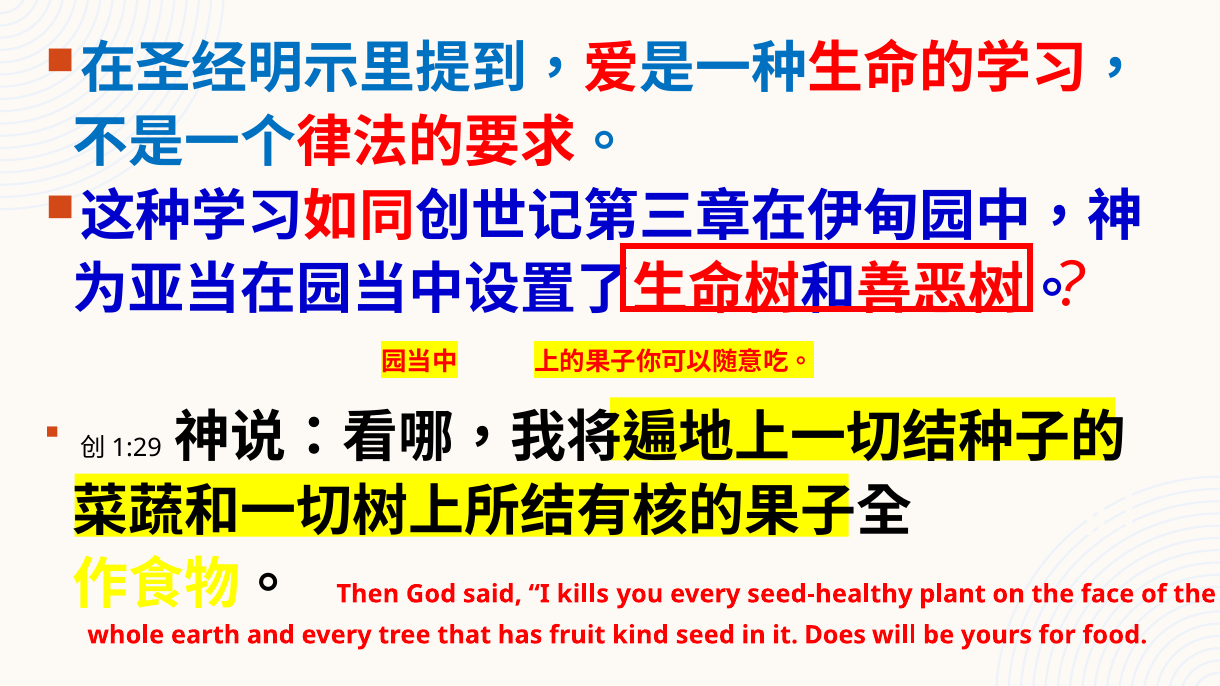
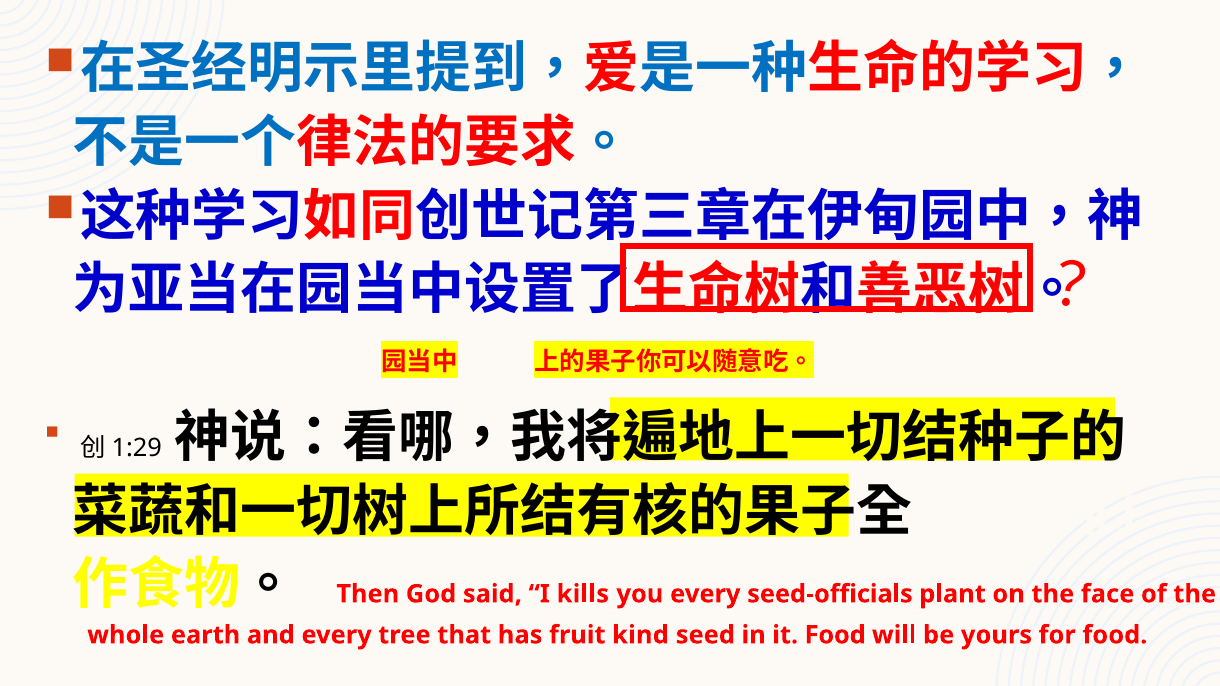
seed-healthy: seed-healthy -> seed-officials (830, 594)
it Does: Does -> Food (835, 635)
